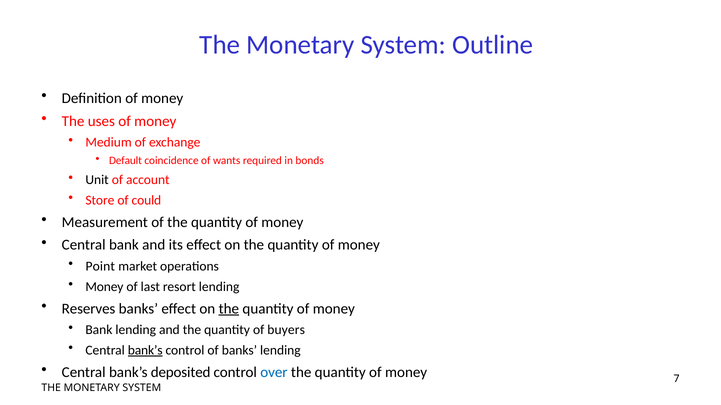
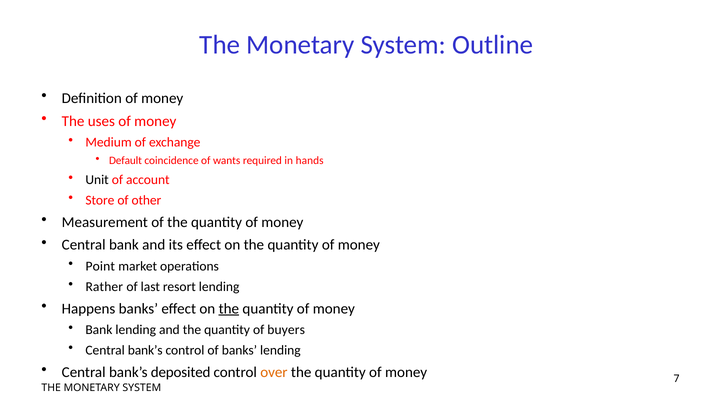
bonds: bonds -> hands (310, 161)
could: could -> other (146, 200)
Money: Money -> Rather (104, 287)
Reserves: Reserves -> Happens (89, 309)
bank’s underline: present -> none (145, 351)
over colour: blue -> orange (274, 373)
